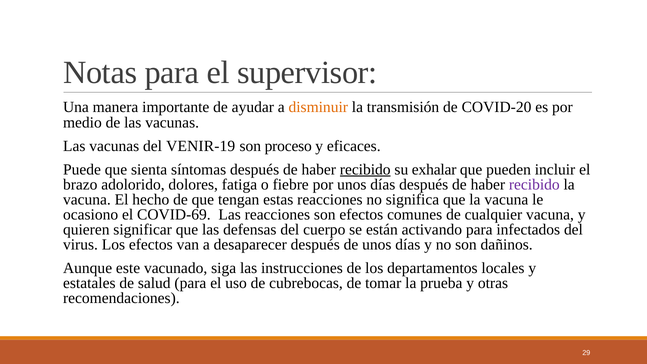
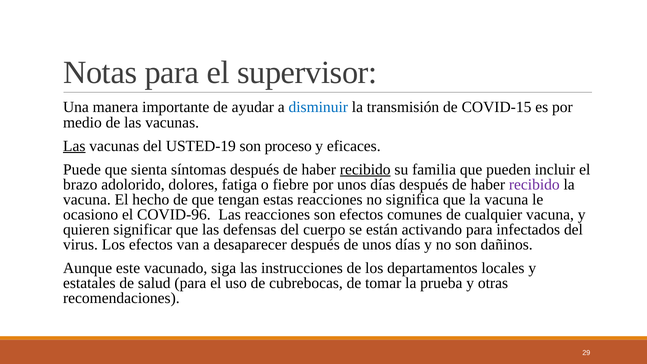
disminuir colour: orange -> blue (318, 107)
COVID-20: COVID-20 -> COVID-15 (497, 107)
Las underline: none -> present (74, 146)
VENIR-19: VENIR-19 -> USTED-19 (201, 146)
exhalar: exhalar -> familia (434, 169)
COVID-69: COVID-69 -> COVID-96 (174, 215)
